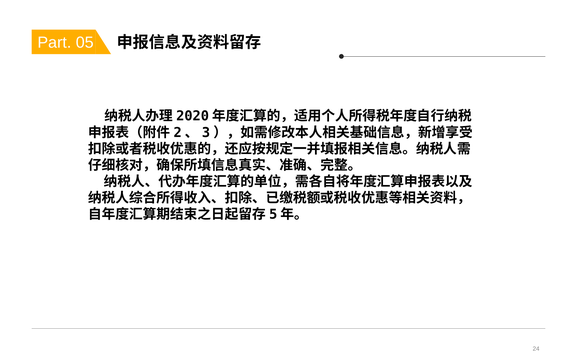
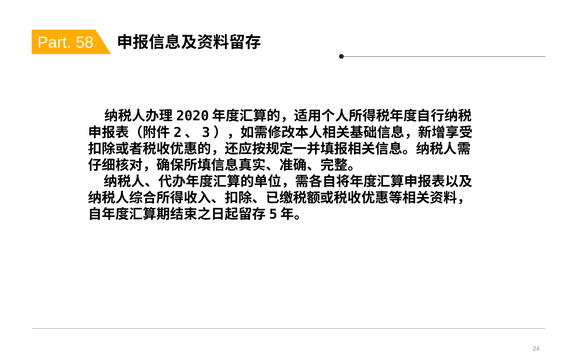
05: 05 -> 58 (85, 42)
